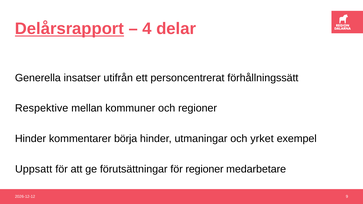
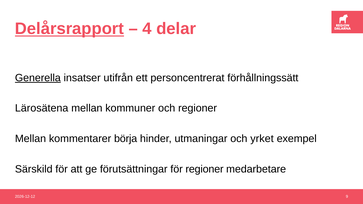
Generella underline: none -> present (38, 78)
Respektive: Respektive -> Lärosätena (42, 108)
Hinder: Hinder -> Mellan (30, 139)
Uppsatt: Uppsatt -> Särskild (34, 169)
